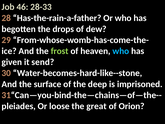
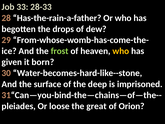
46: 46 -> 33 (22, 7)
who colour: light blue -> yellow (121, 51)
send: send -> born (43, 62)
